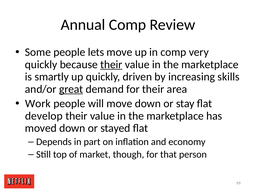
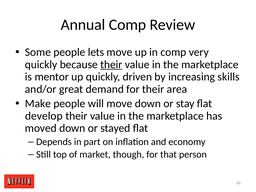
smartly: smartly -> mentor (52, 77)
great underline: present -> none (71, 89)
Work: Work -> Make (38, 104)
